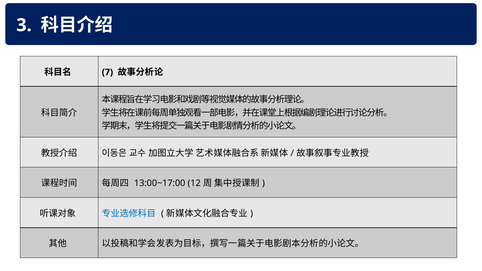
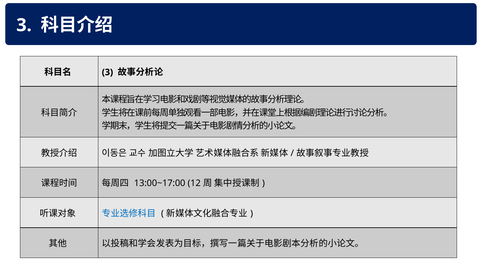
7: 7 -> 3 (107, 72)
